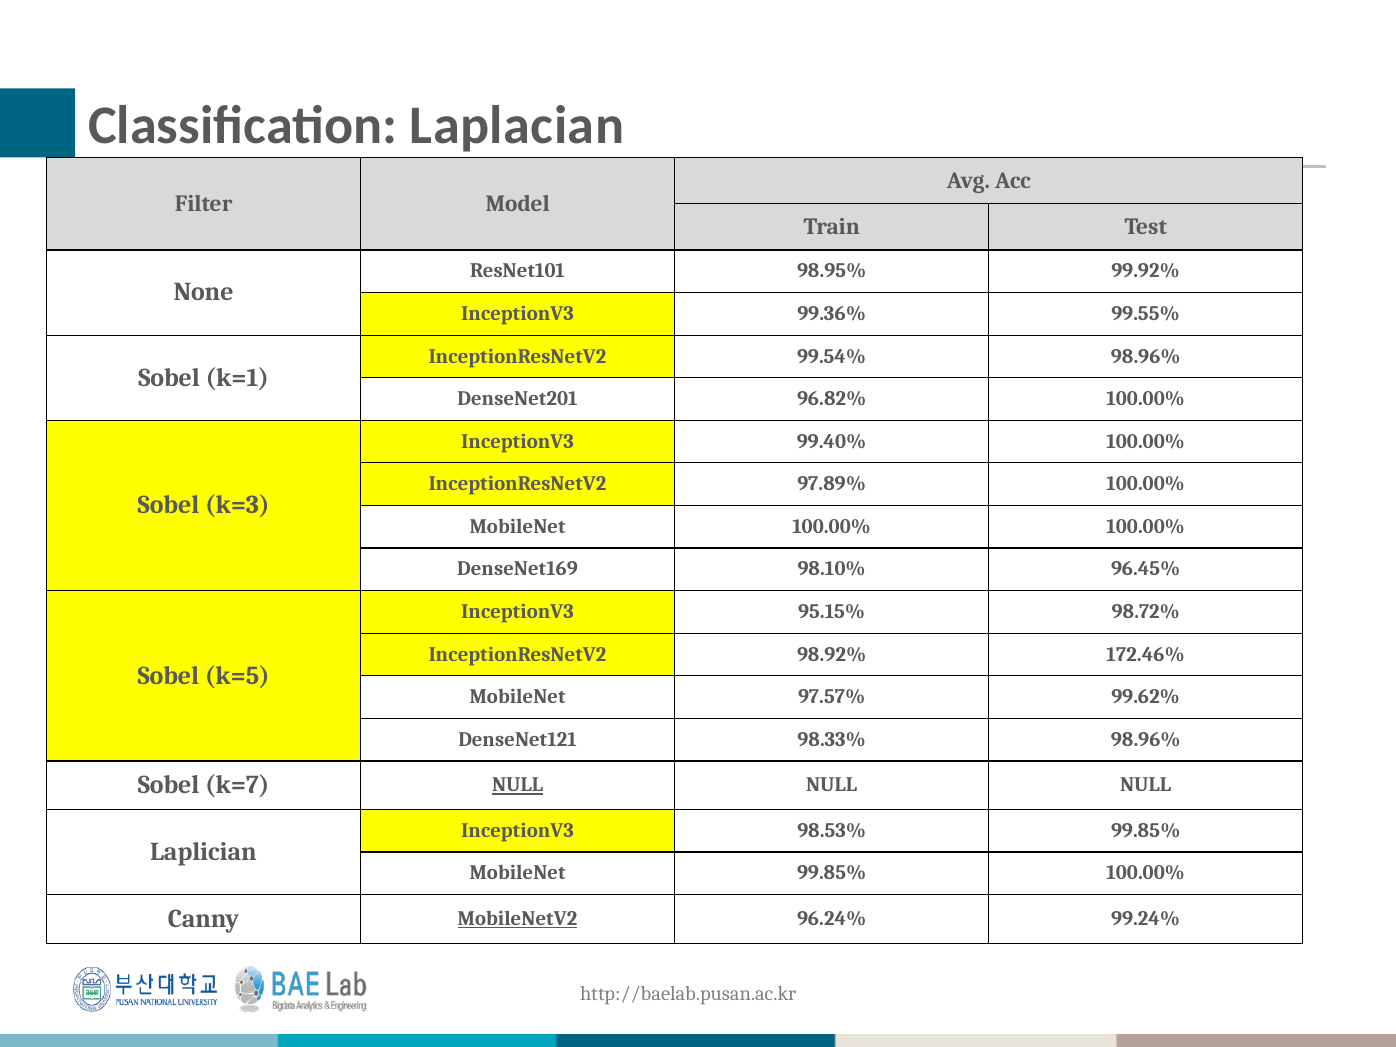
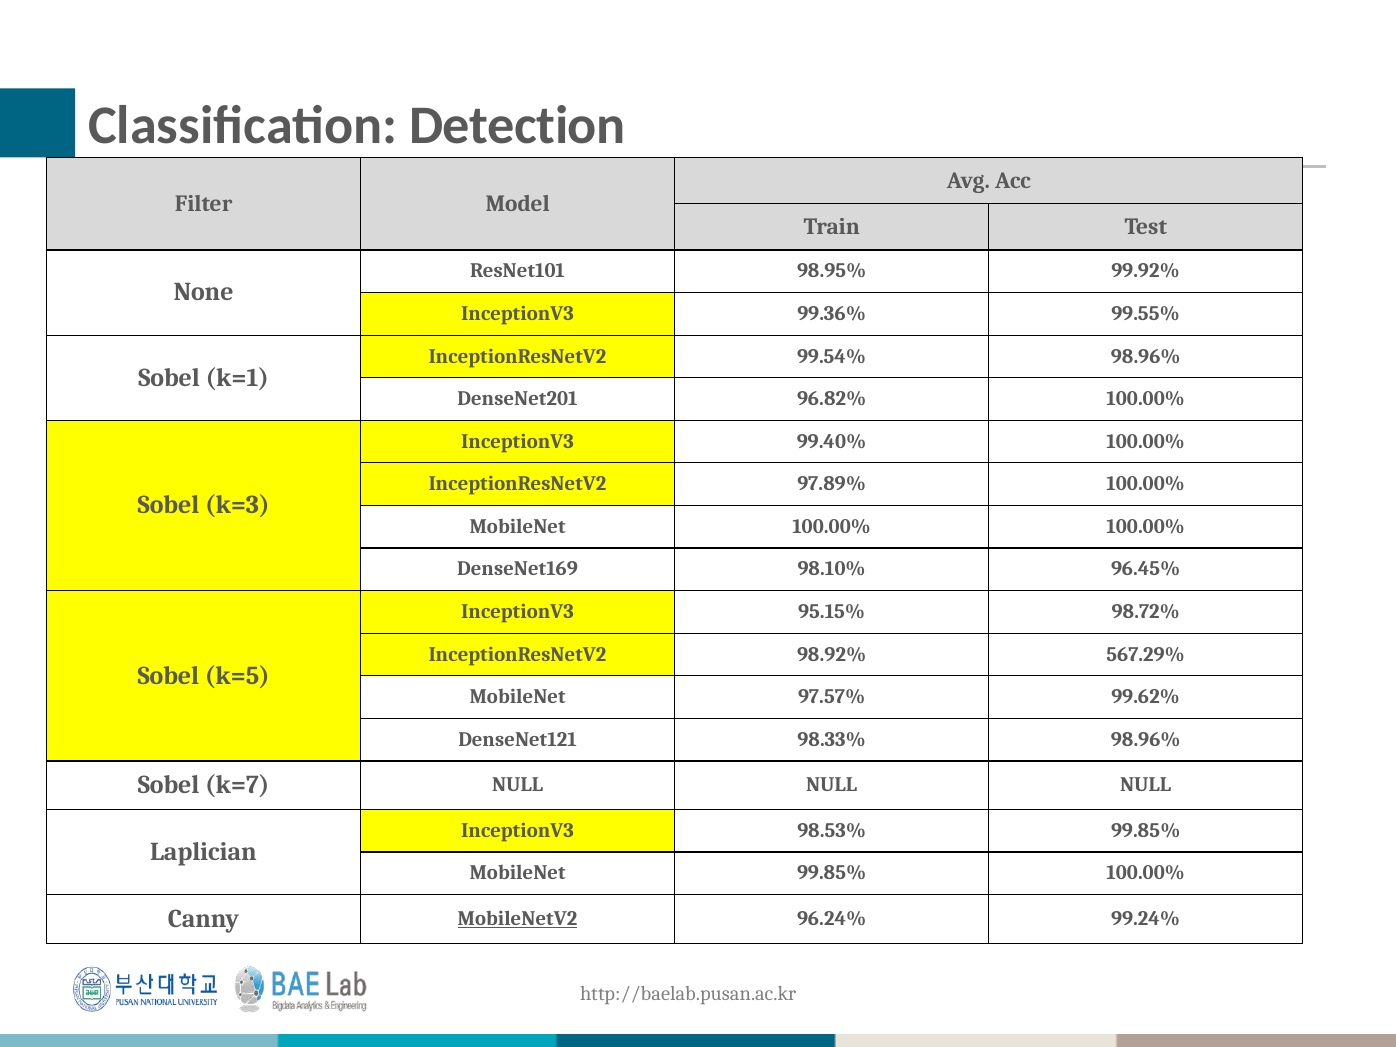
Laplacian: Laplacian -> Detection (517, 126)
172.46%: 172.46% -> 567.29% (1146, 654)
NULL underline: present -> none (518, 785)
